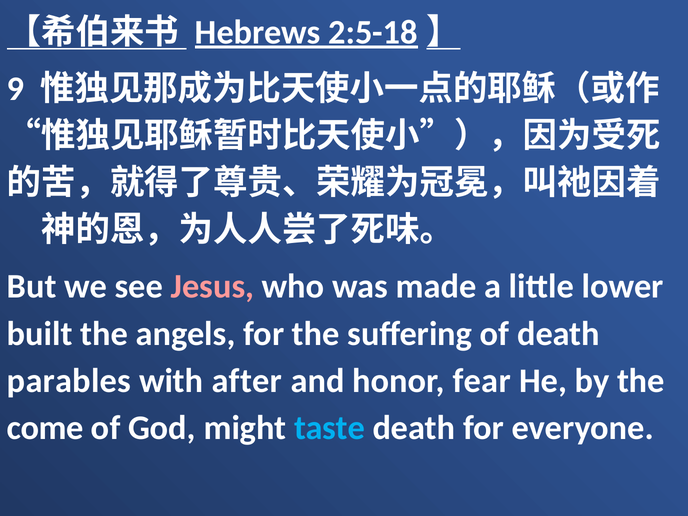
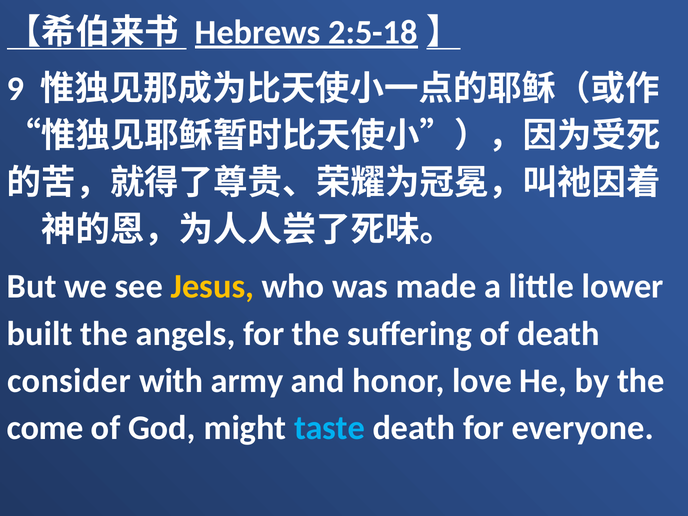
Jesus colour: pink -> yellow (212, 287)
parables: parables -> consider (69, 381)
after: after -> army (247, 381)
fear: fear -> love (482, 381)
